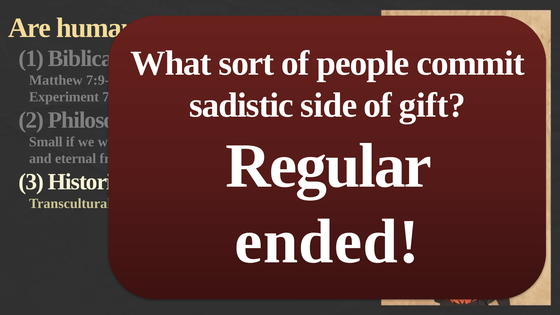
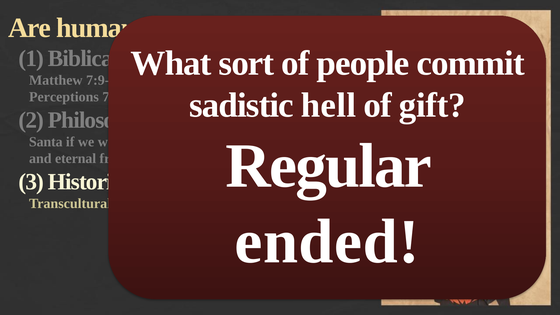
side: side -> hell (329, 105)
Experiment: Experiment -> Perceptions (64, 97)
Small: Small -> Santa (46, 142)
